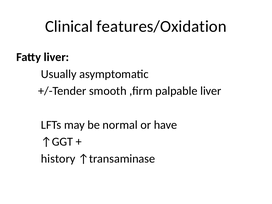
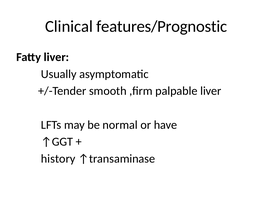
features/Oxidation: features/Oxidation -> features/Prognostic (162, 26)
